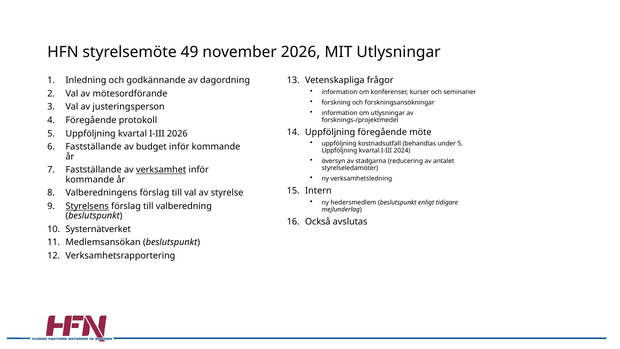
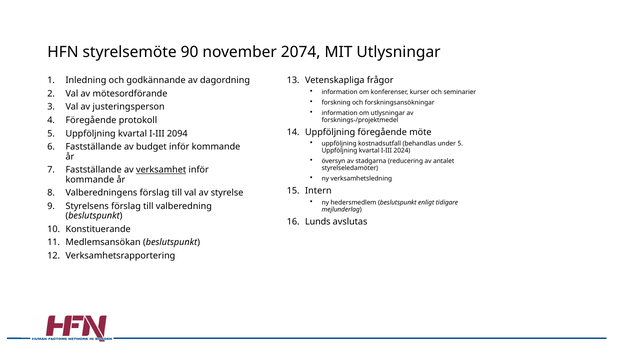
49: 49 -> 90 (190, 52)
november 2026: 2026 -> 2074 (301, 52)
I-III 2026: 2026 -> 2094 (177, 133)
Styrelsens underline: present -> none (87, 206)
Också: Också -> Lunds (318, 221)
Systernätverket: Systernätverket -> Konstituerande (98, 229)
